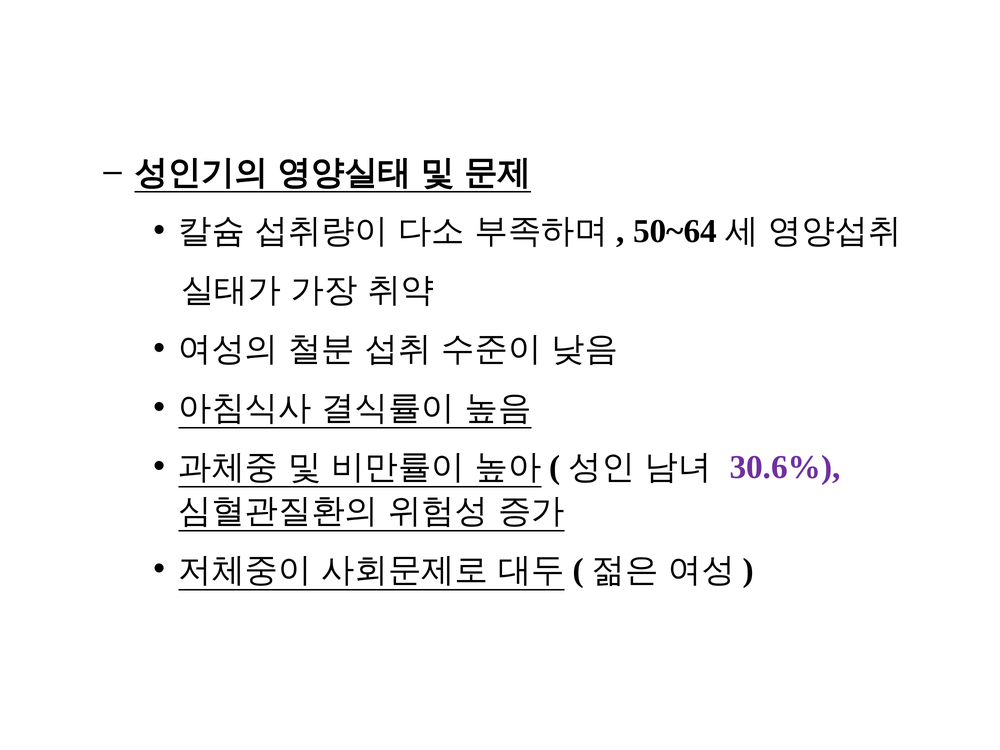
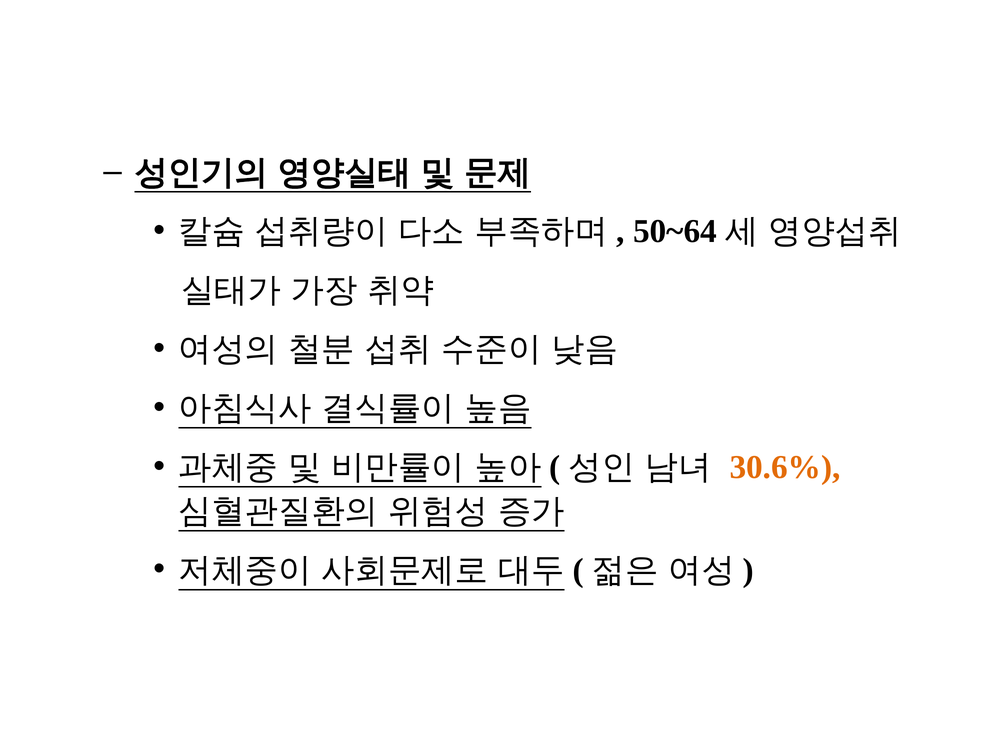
30.6% colour: purple -> orange (785, 467)
